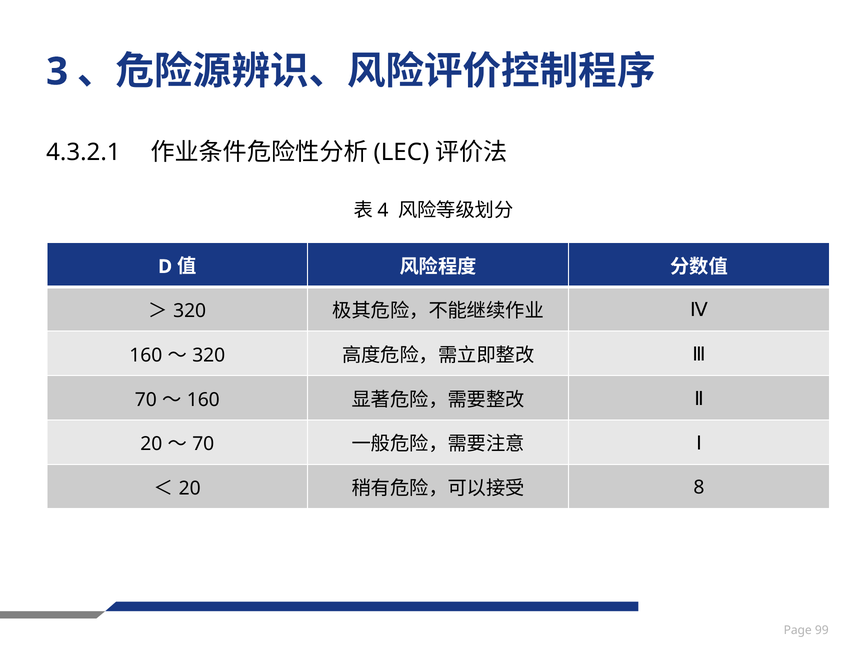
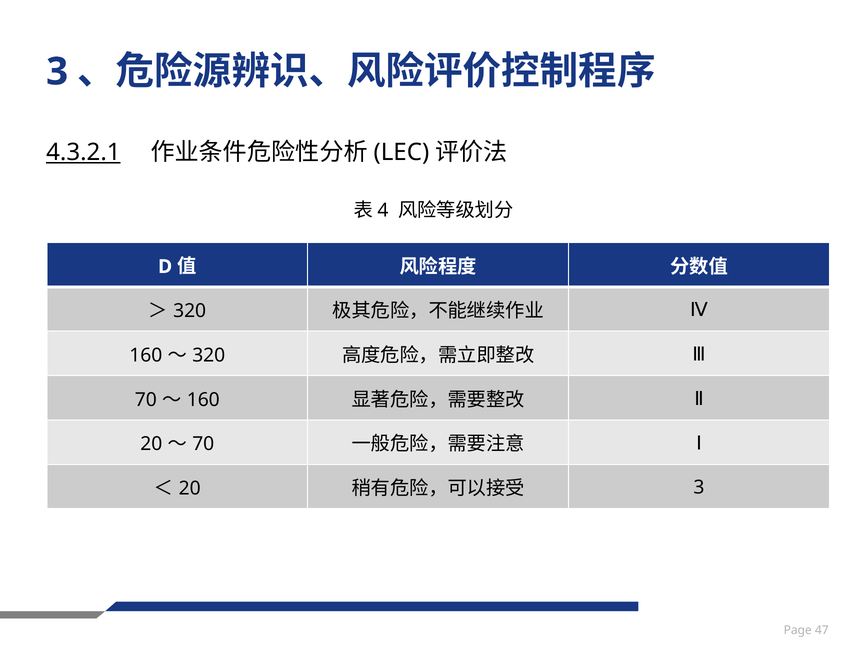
4.3.2.1 underline: none -> present (83, 152)
8: 8 -> 3 (699, 488)
99: 99 -> 47 (822, 630)
